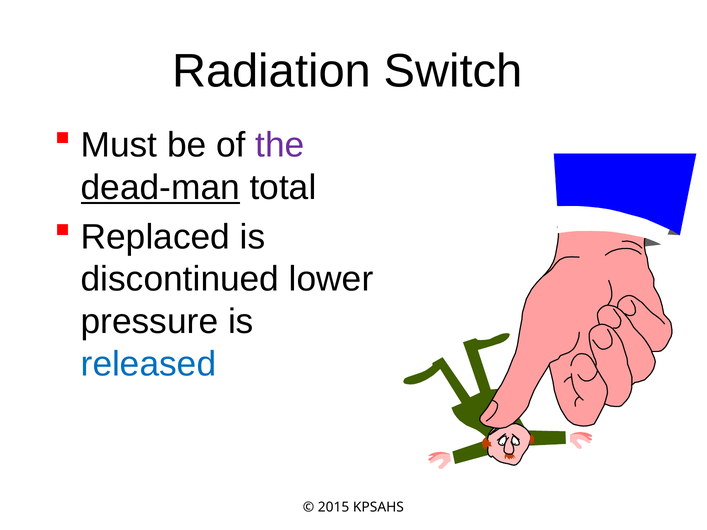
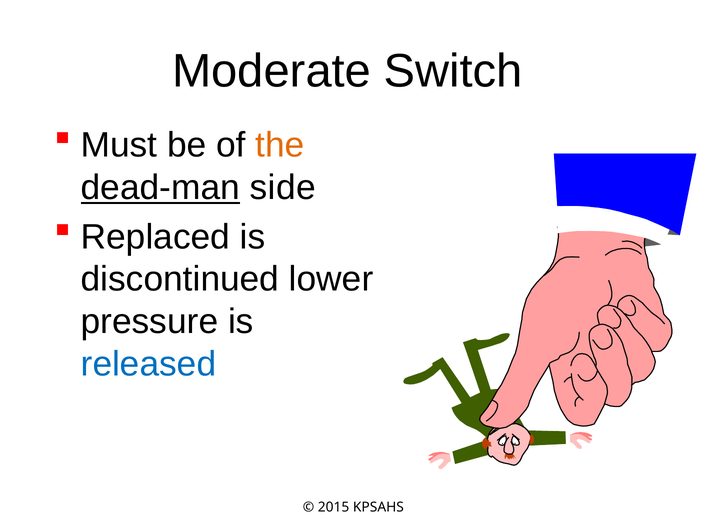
Radiation: Radiation -> Moderate (272, 71)
the colour: purple -> orange (280, 145)
total: total -> side (283, 187)
